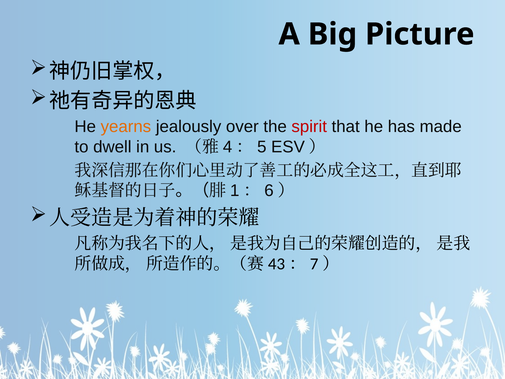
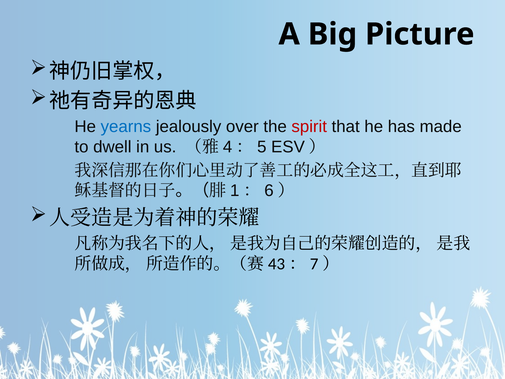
yearns colour: orange -> blue (126, 127)
